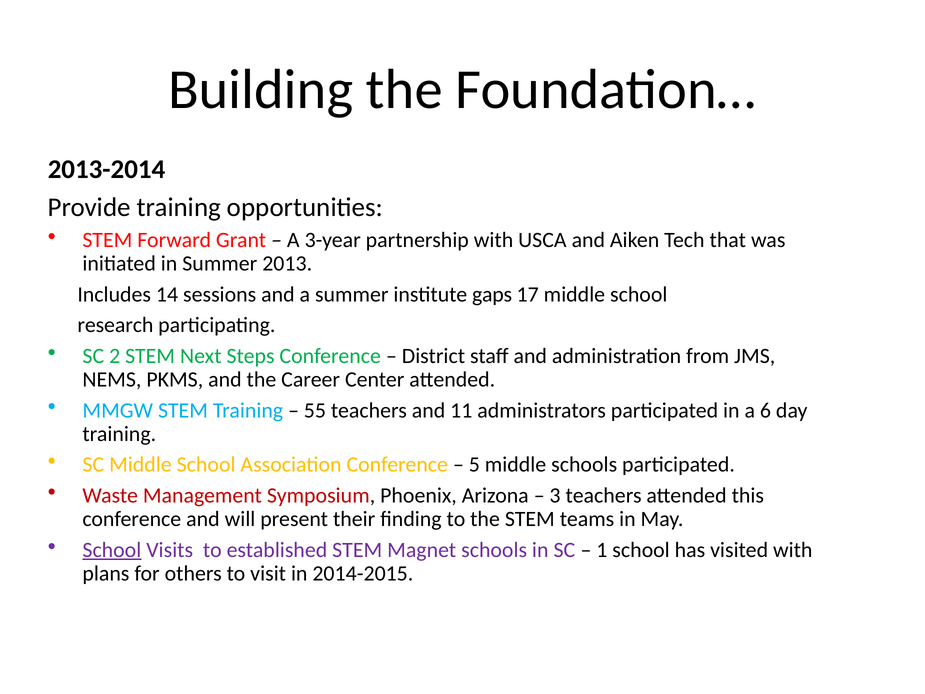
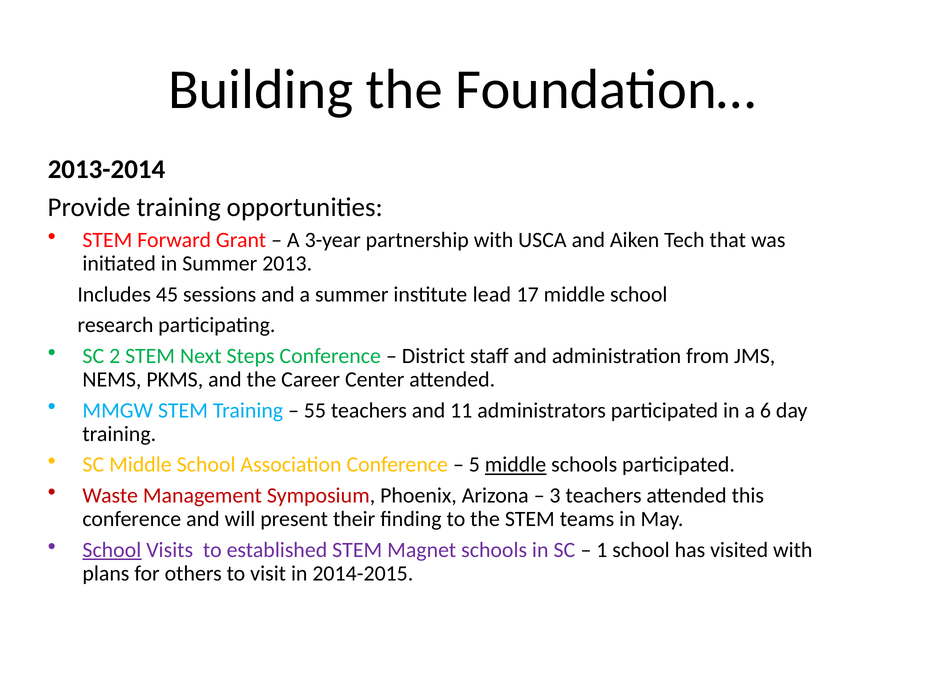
14: 14 -> 45 (167, 294)
gaps: gaps -> lead (492, 294)
middle underline: none -> present (516, 465)
